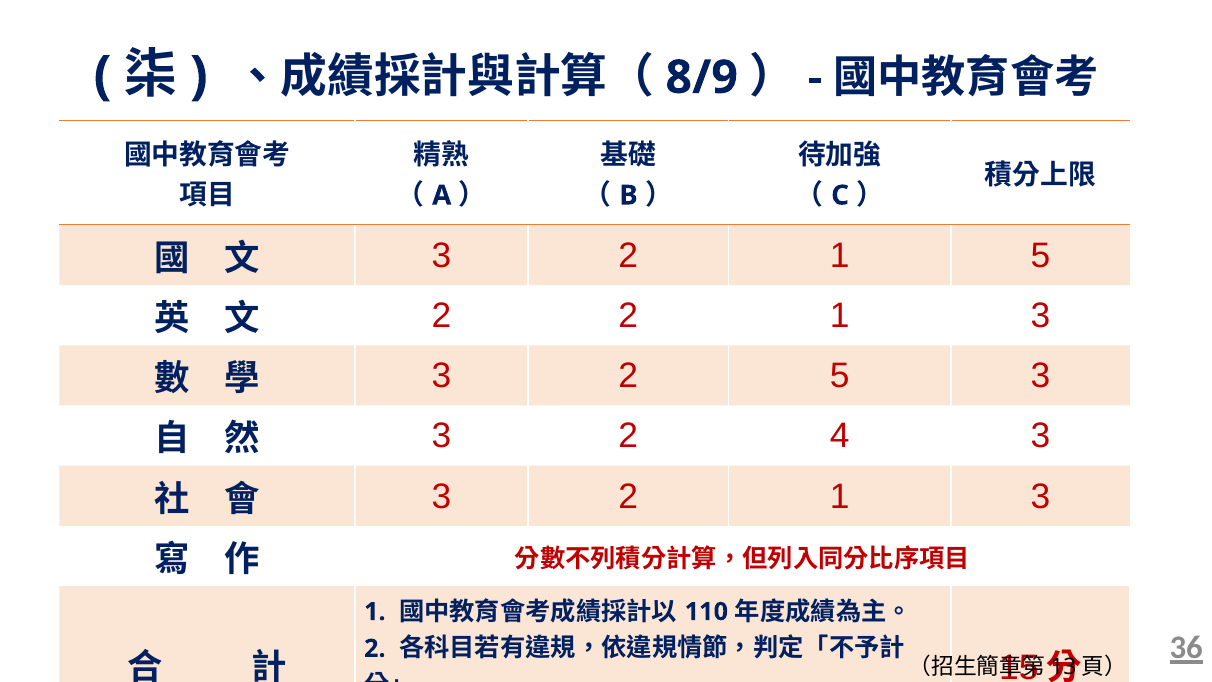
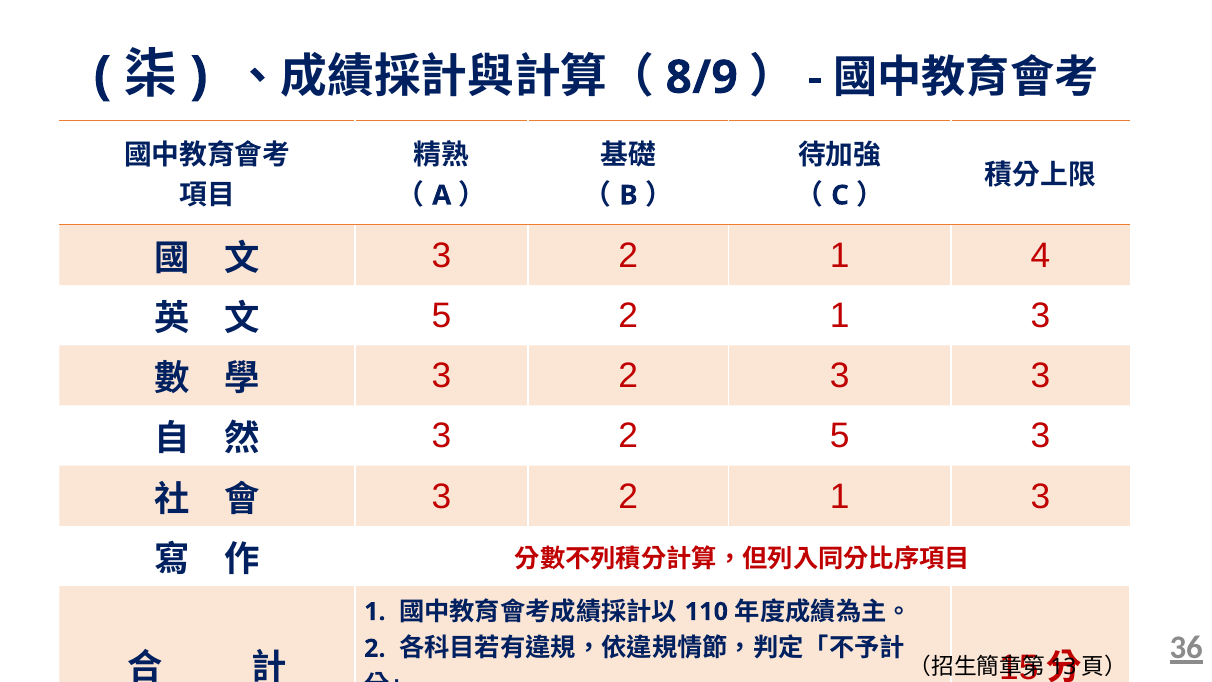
1 5: 5 -> 4 (1040, 255)
2: 2 -> 5 (441, 316)
2 5: 5 -> 3 (840, 376)
2 4: 4 -> 5 (840, 436)
